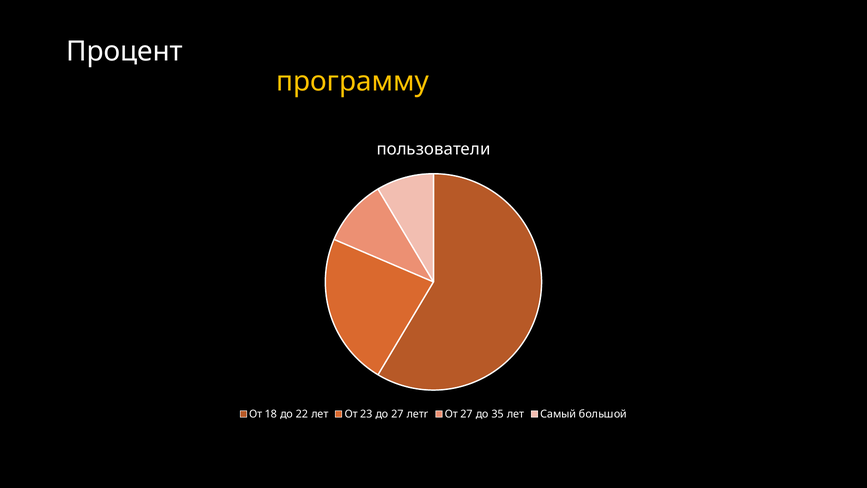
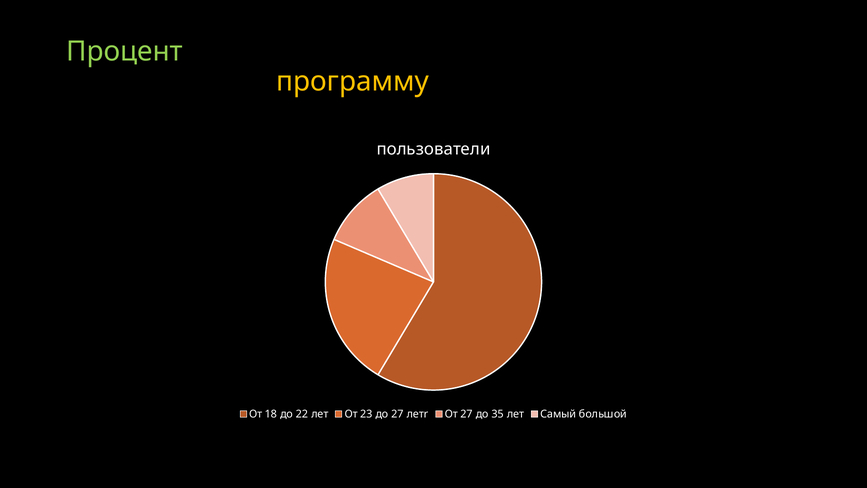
Процент colour: white -> light green (124, 52)
